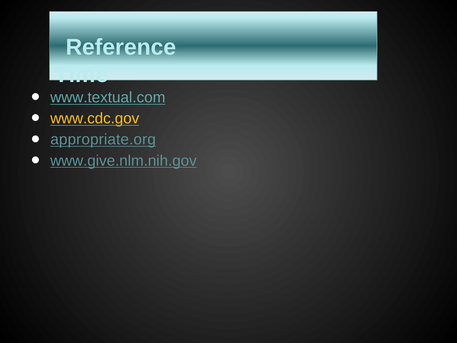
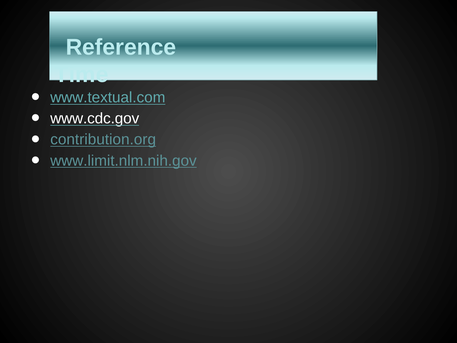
www.cdc.gov colour: yellow -> white (95, 119)
appropriate.org: appropriate.org -> contribution.org (103, 140)
www.give.nlm.nih.gov: www.give.nlm.nih.gov -> www.limit.nlm.nih.gov (123, 161)
